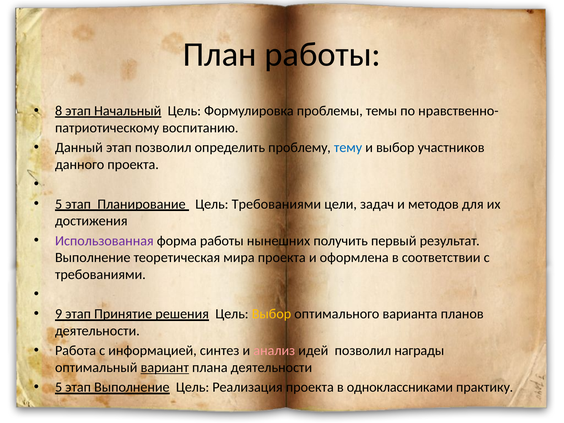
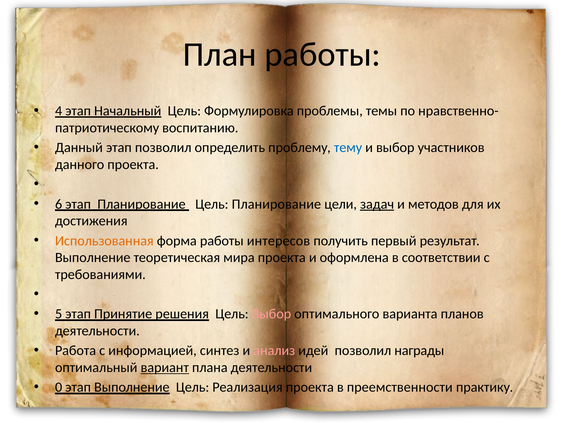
8: 8 -> 4 (59, 111)
5: 5 -> 6 (59, 204)
Цель Требованиями: Требованиями -> Планирование (276, 204)
задач underline: none -> present (377, 204)
Использованная colour: purple -> orange (104, 241)
нынешних: нынешних -> интересов (279, 241)
9: 9 -> 5 (59, 314)
Выбор colour: yellow -> pink (271, 314)
5: 5 -> 0 (59, 387)
одноклассниками: одноклассниками -> преемственности (400, 387)
